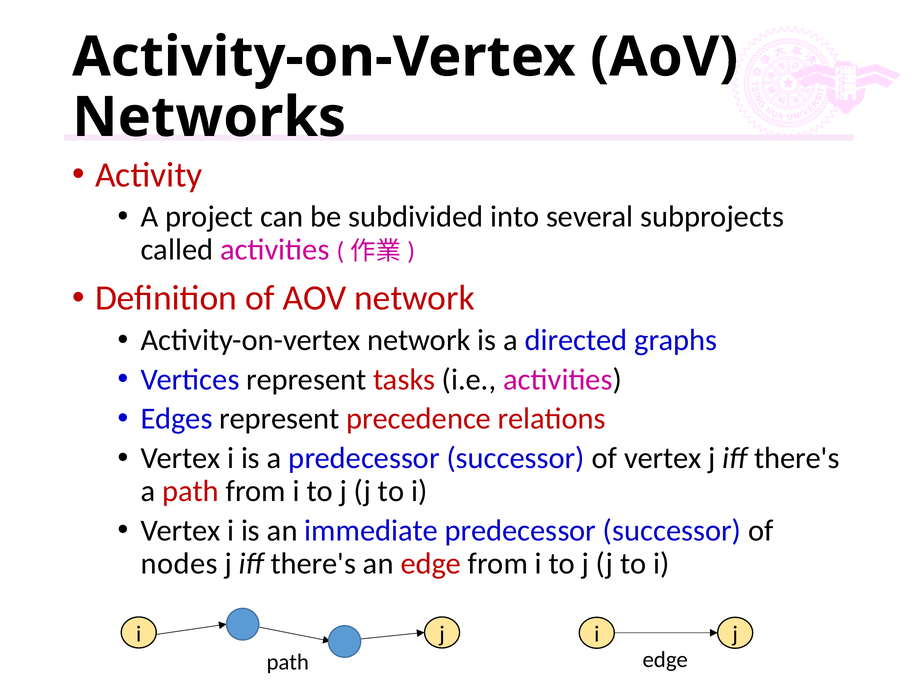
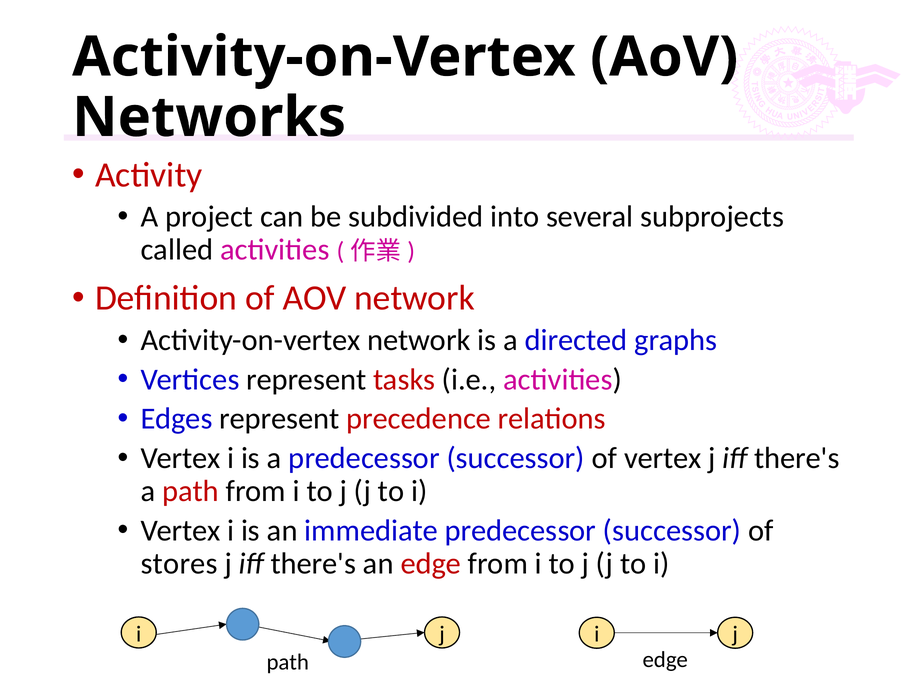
nodes: nodes -> stores (179, 563)
